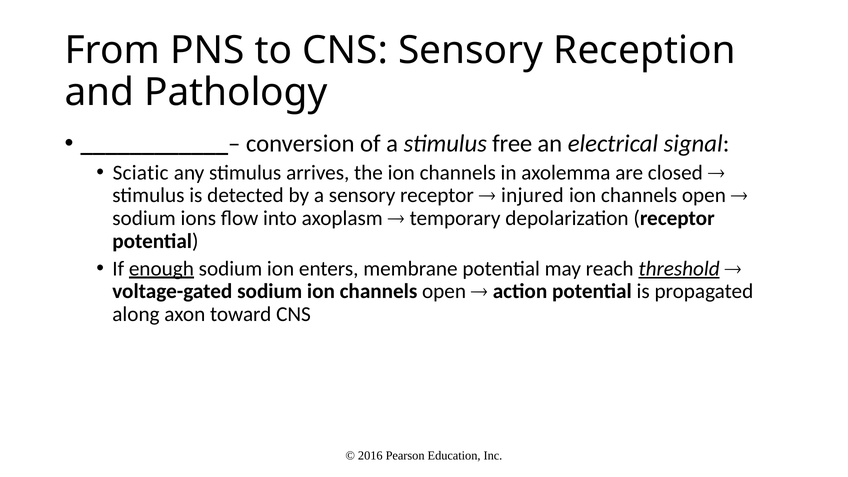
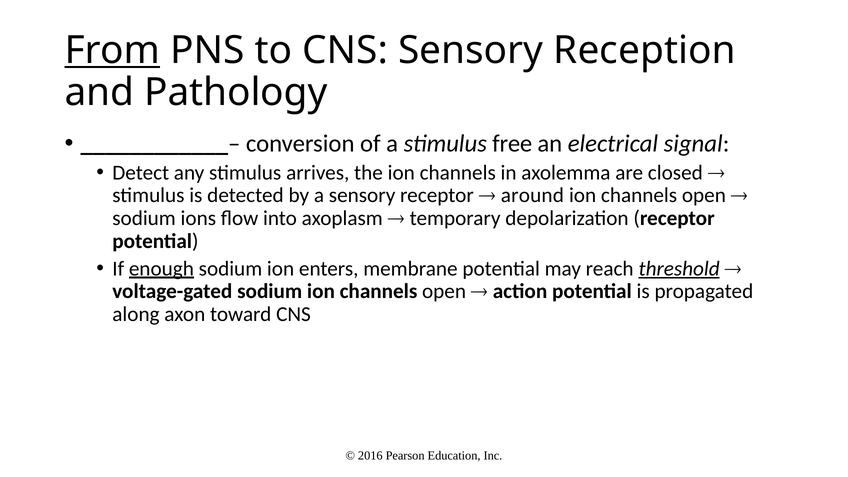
From underline: none -> present (112, 50)
Sciatic: Sciatic -> Detect (141, 173)
injured: injured -> around (532, 195)
